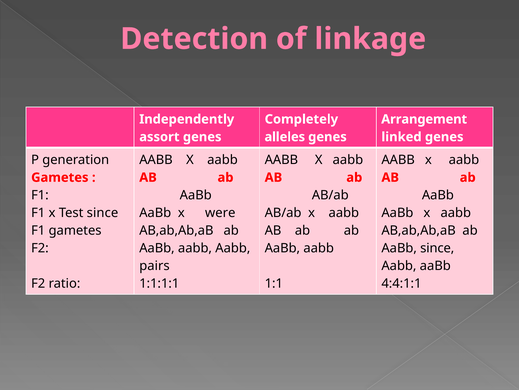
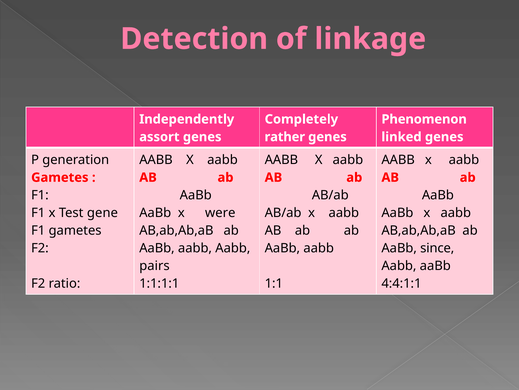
Arrangement: Arrangement -> Phenomenon (424, 119)
alleles: alleles -> rather (285, 137)
Test since: since -> gene (102, 212)
